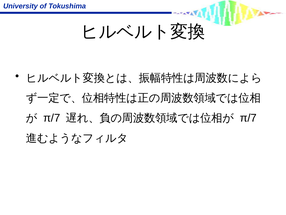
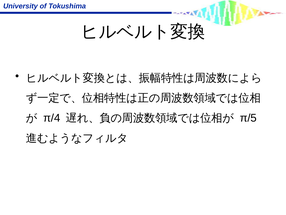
π/7: π/7 -> π/4 (52, 118)
π/7: π/7 -> π/5 (248, 118)
